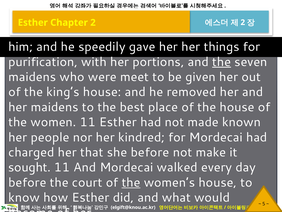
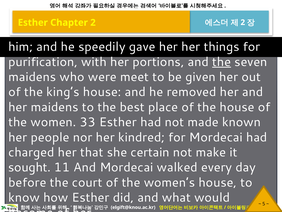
women 11: 11 -> 33 (88, 122)
she before: before -> certain (150, 152)
the underline: present -> none (131, 182)
